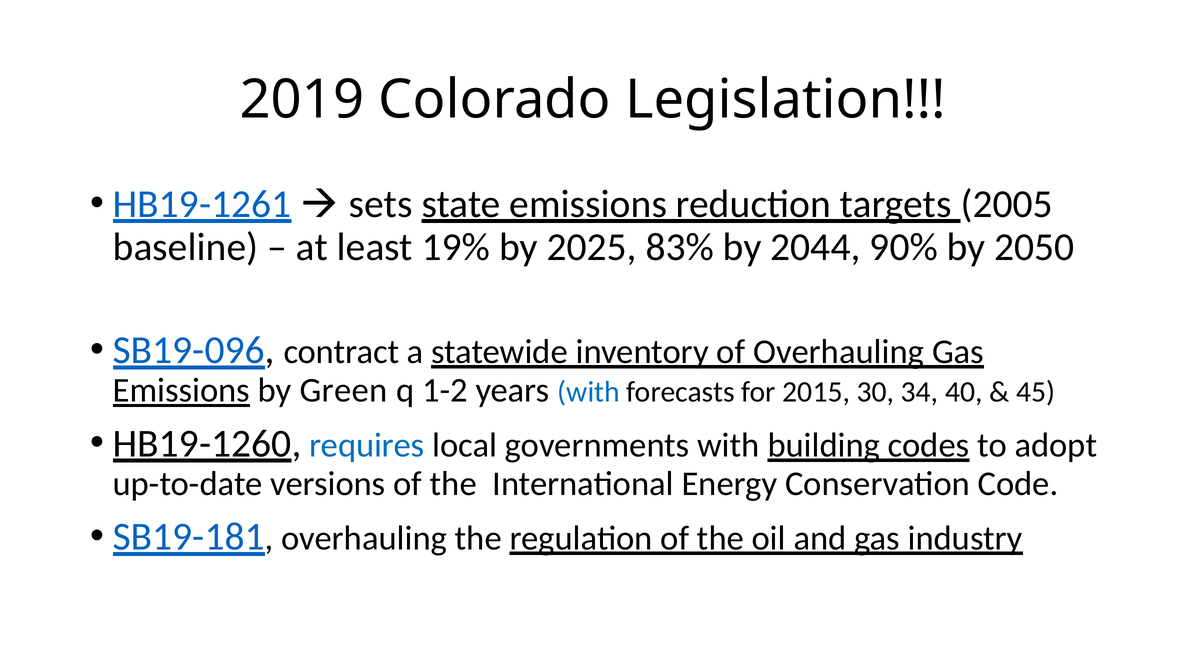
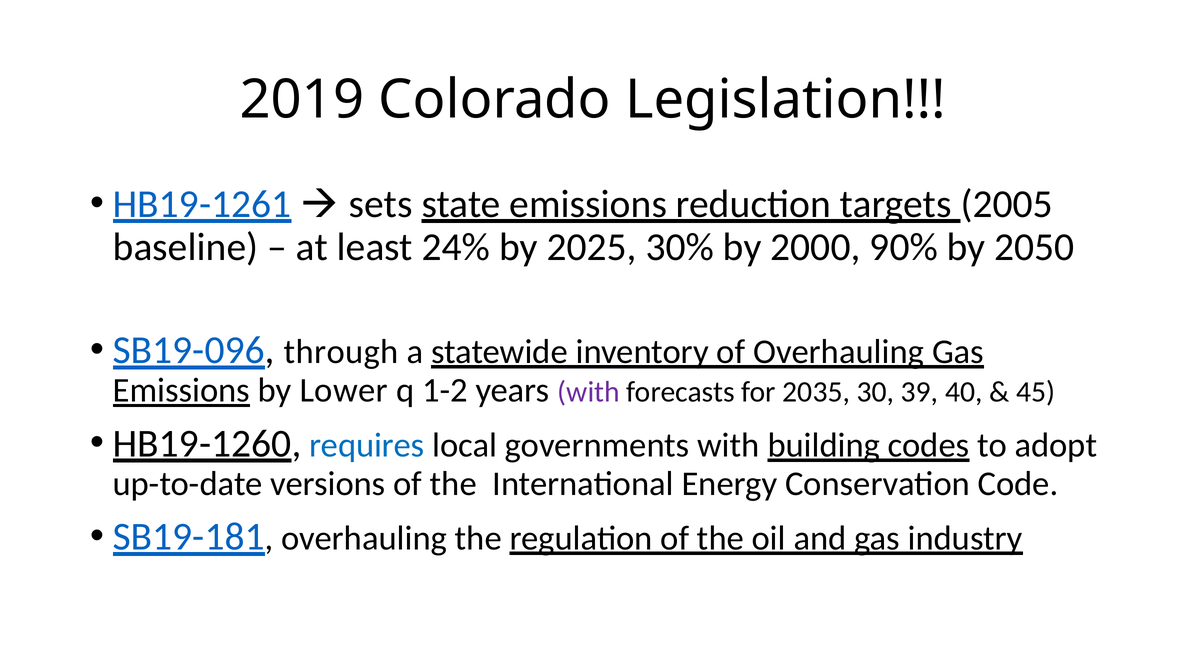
19%: 19% -> 24% (456, 247)
83%: 83% -> 30% (680, 247)
2044: 2044 -> 2000 (815, 247)
contract: contract -> through (341, 352)
Green: Green -> Lower (344, 390)
with colour: blue -> purple (589, 392)
2015: 2015 -> 2035 (816, 392)
34: 34 -> 39 (920, 392)
